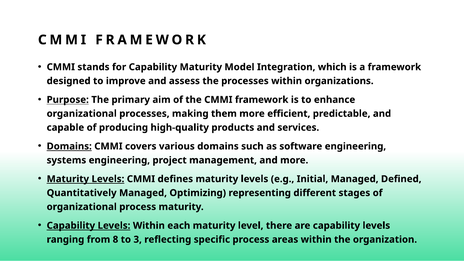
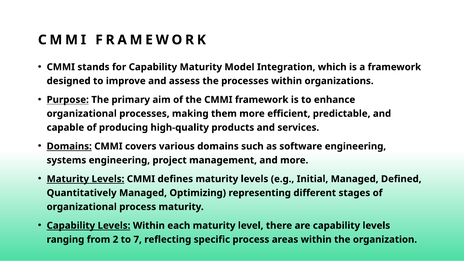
8: 8 -> 2 (115, 239)
3: 3 -> 7 (138, 239)
